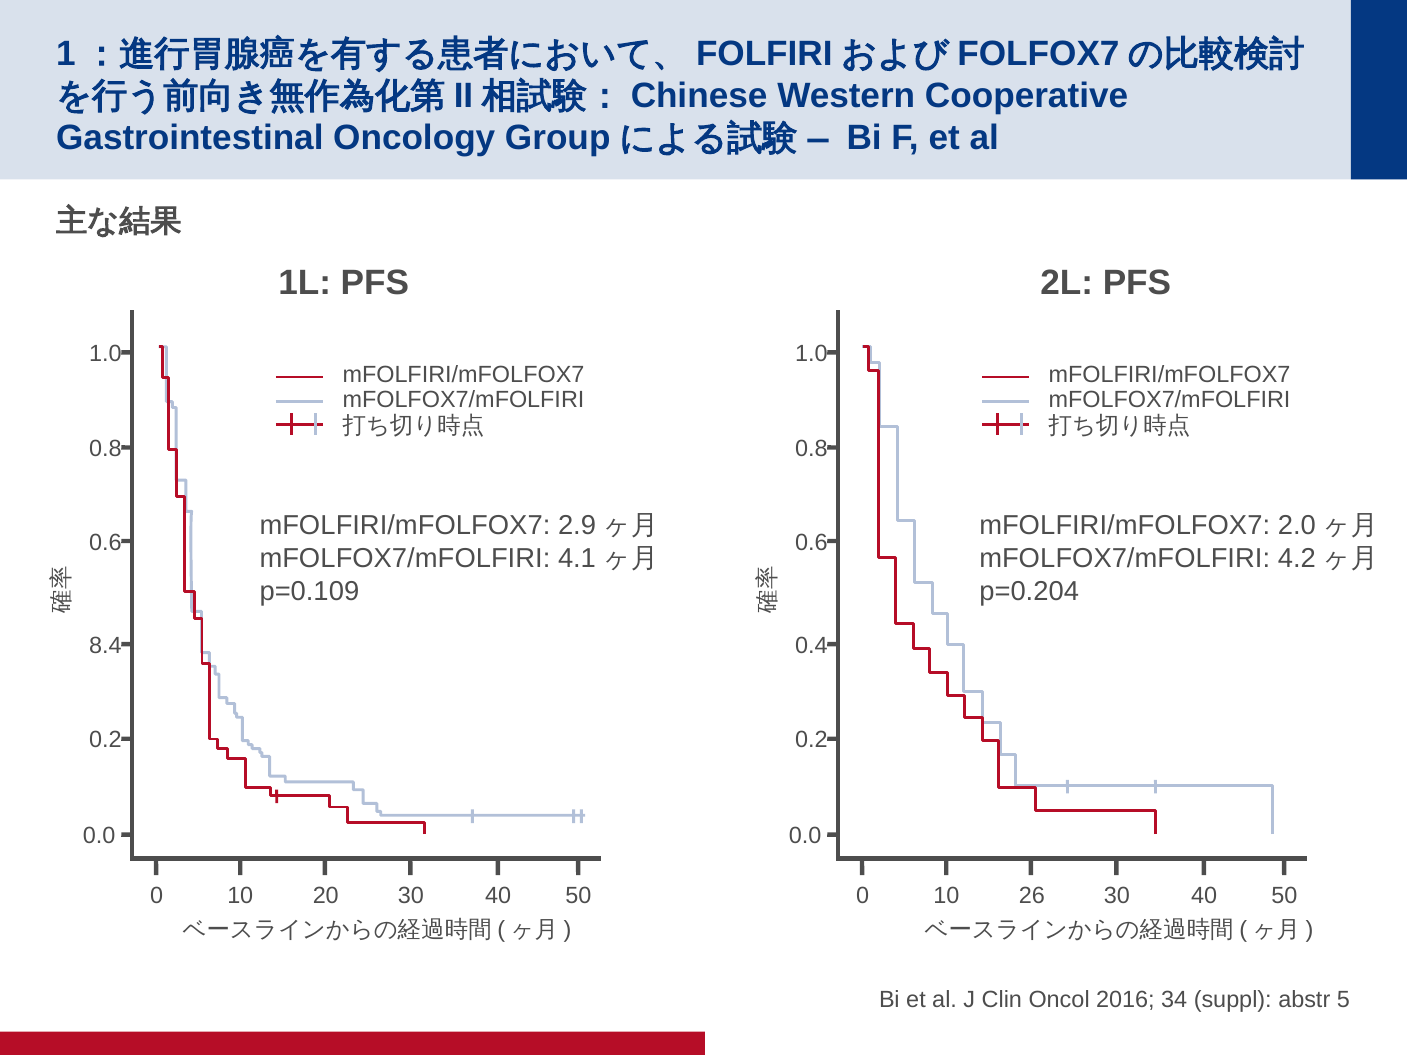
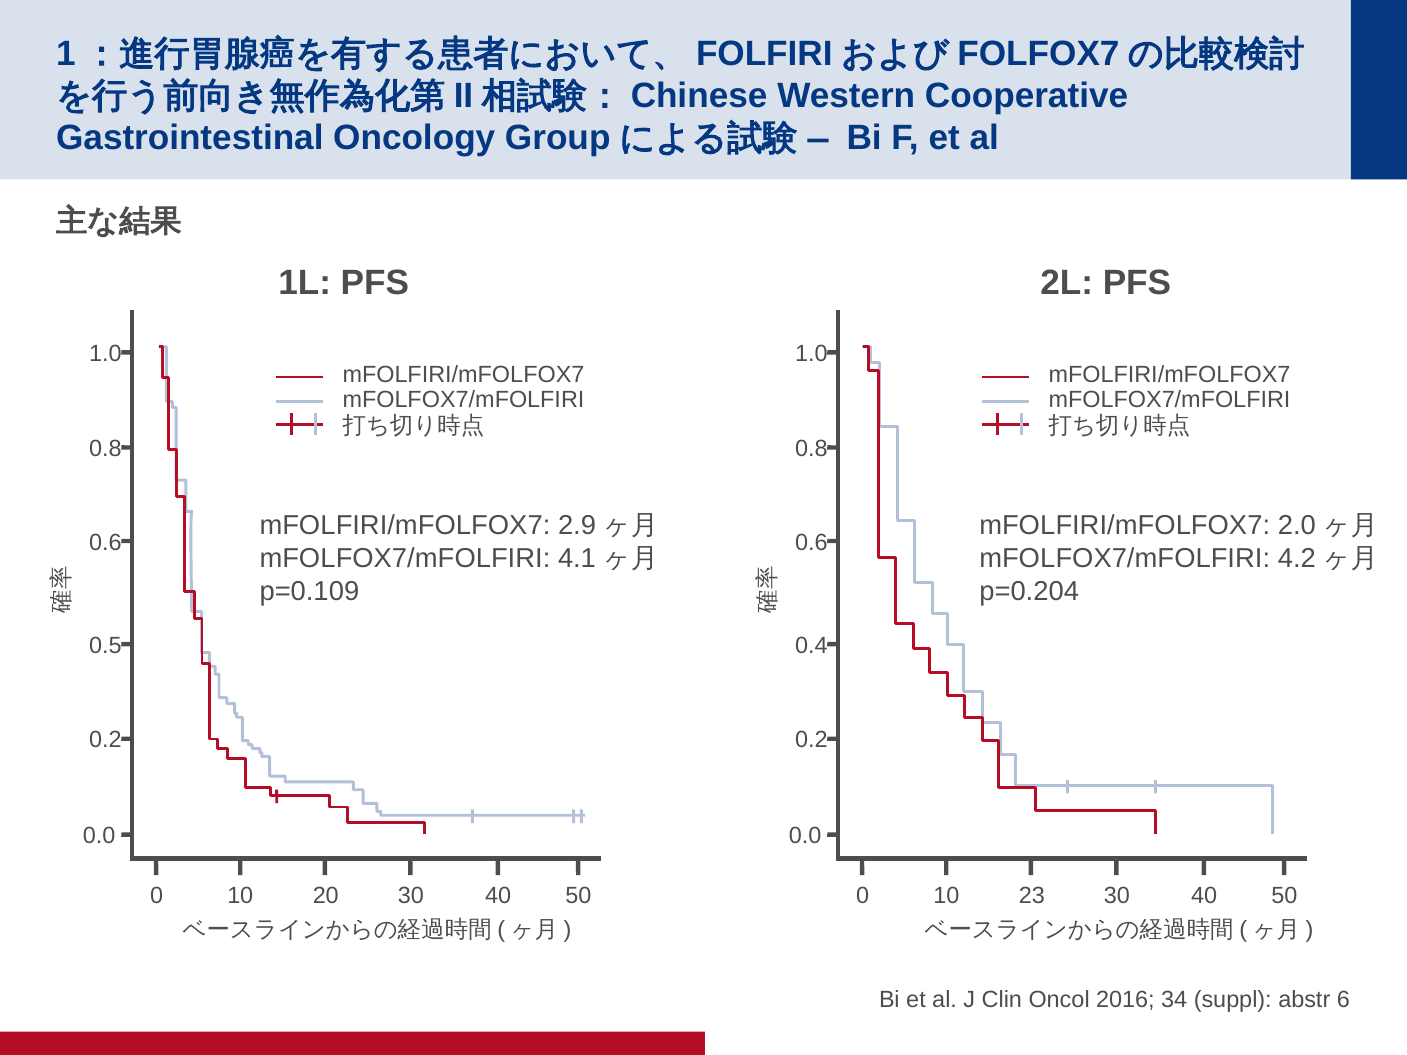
8.4: 8.4 -> 0.5 (105, 646)
26: 26 -> 23 (1032, 896)
5: 5 -> 6 (1343, 1000)
